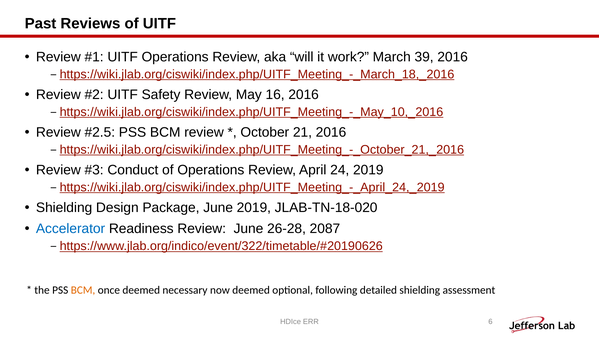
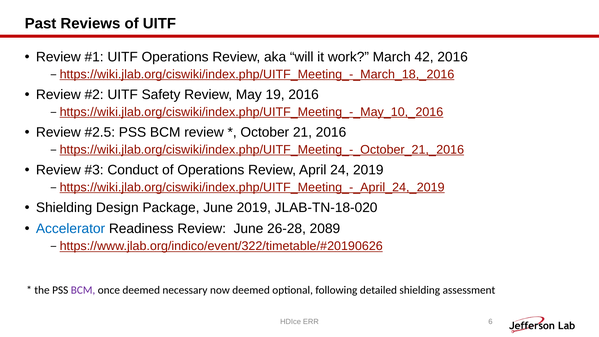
39: 39 -> 42 (424, 57)
16: 16 -> 19 (275, 95)
2087: 2087 -> 2089 (325, 229)
BCM colour: orange -> purple (83, 290)
